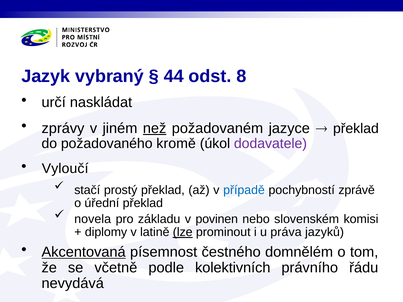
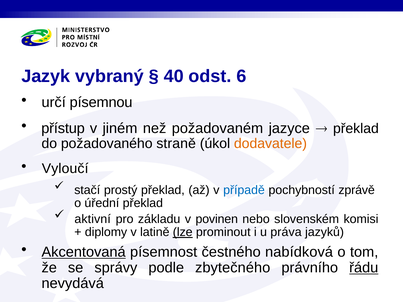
44: 44 -> 40 (174, 76)
8: 8 -> 6 (241, 76)
naskládat: naskládat -> písemnou (101, 103)
zprávy: zprávy -> přístup (63, 128)
než underline: present -> none (155, 128)
kromě: kromě -> straně (176, 144)
dodavatele colour: purple -> orange (270, 144)
novela: novela -> aktivní (93, 219)
domnělém: domnělém -> nabídková (299, 252)
včetně: včetně -> správy (116, 268)
kolektivních: kolektivních -> zbytečného (233, 268)
řádu underline: none -> present (364, 268)
